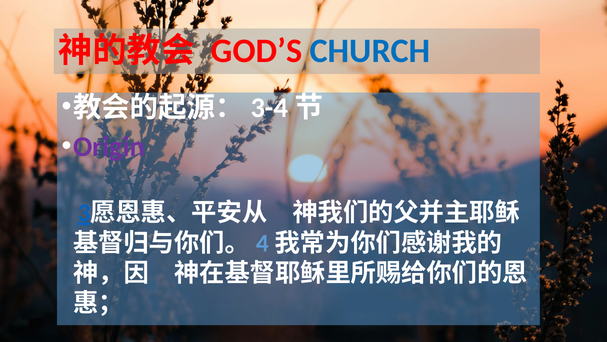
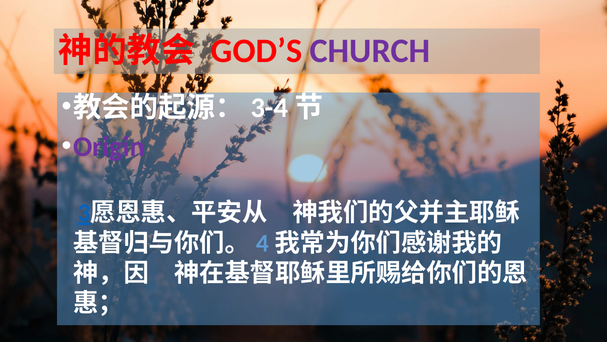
CHURCH colour: blue -> purple (370, 51)
